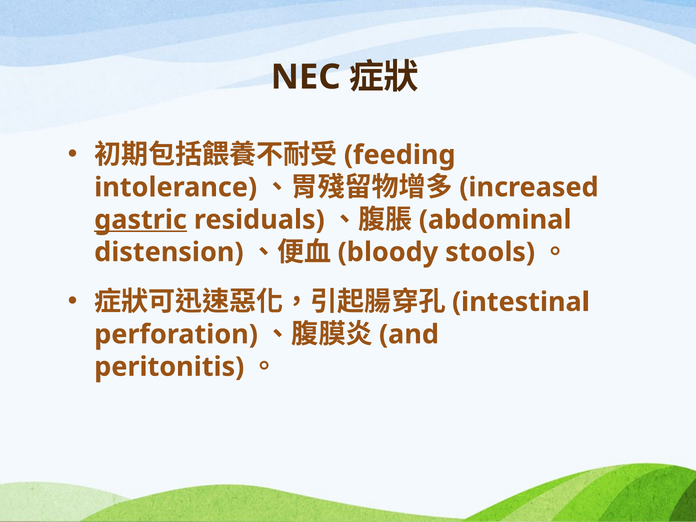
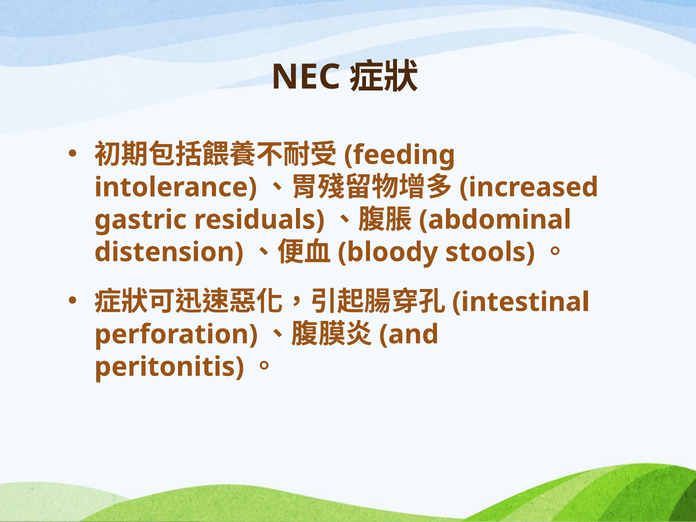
gastric underline: present -> none (141, 220)
